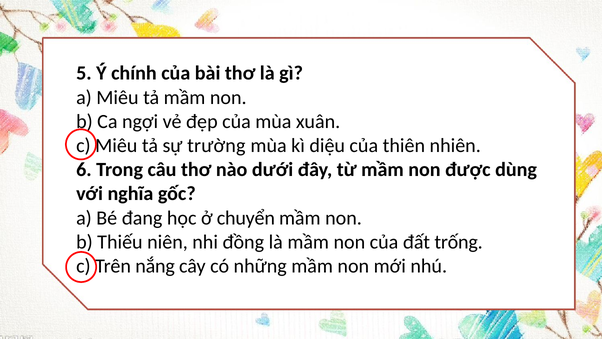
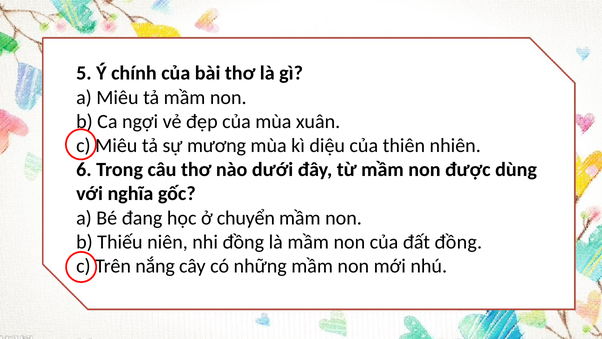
trường: trường -> mương (217, 145)
đất trống: trống -> đồng (458, 242)
